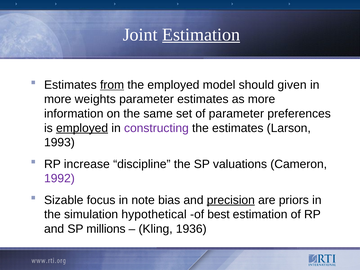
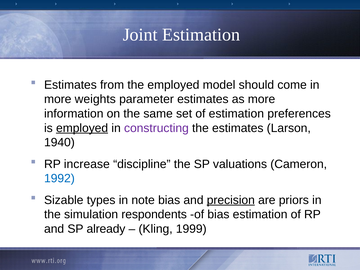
Estimation underline: present -> none (201, 35)
from underline: present -> none (112, 85)
given: given -> come (292, 85)
of parameter: parameter -> estimation (236, 114)
1993: 1993 -> 1940 (59, 142)
1992 colour: purple -> blue (59, 178)
focus: focus -> types (101, 200)
hypothetical: hypothetical -> respondents (154, 214)
of best: best -> bias (218, 214)
millions: millions -> already (106, 229)
1936: 1936 -> 1999 (191, 229)
